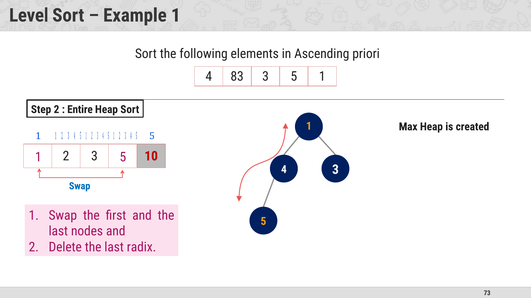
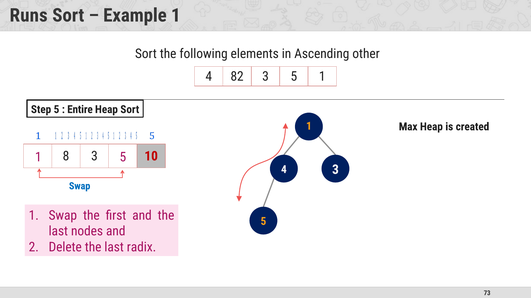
Level: Level -> Runs (29, 15)
priori: priori -> other (366, 54)
83: 83 -> 82 (237, 77)
Step 2: 2 -> 5 (56, 110)
2: 2 -> 8 (66, 156)
